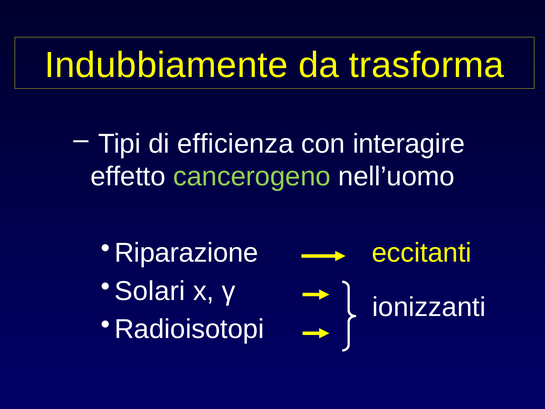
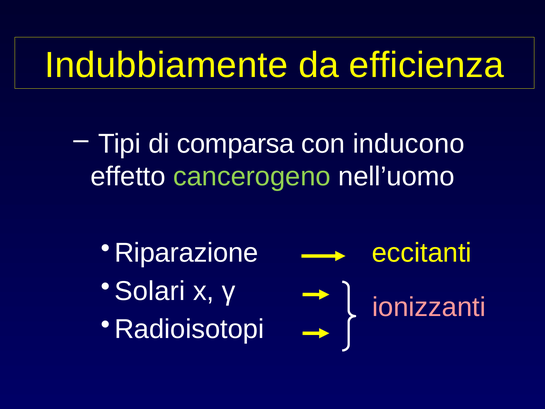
trasforma: trasforma -> efficienza (427, 65)
efficienza: efficienza -> comparsa (236, 144)
interagire: interagire -> inducono (409, 144)
ionizzanti colour: white -> pink (429, 307)
